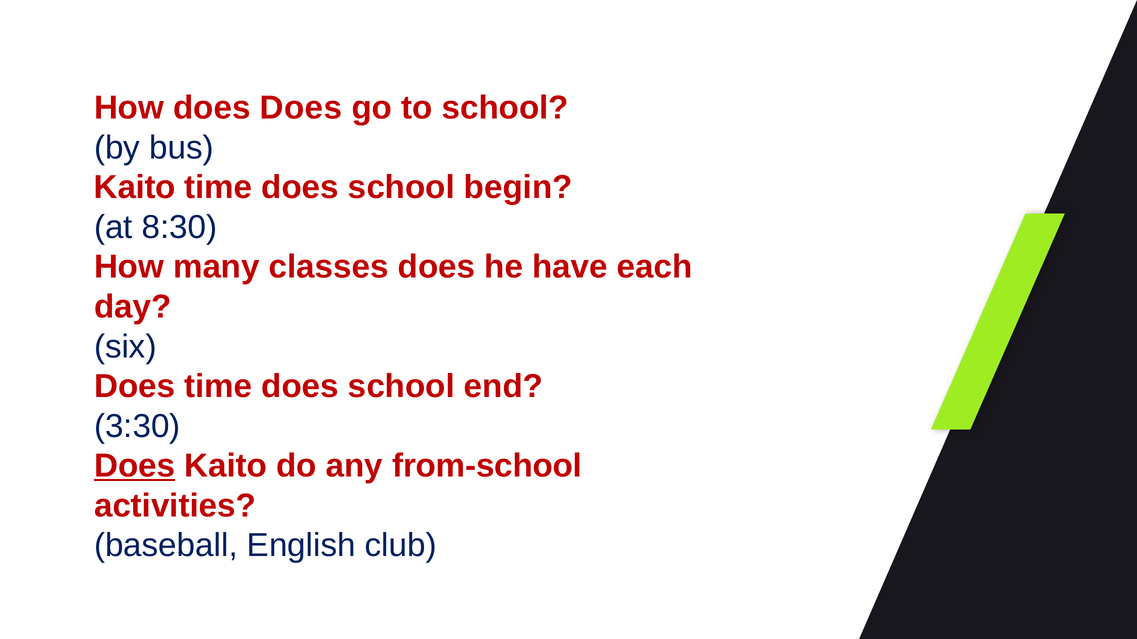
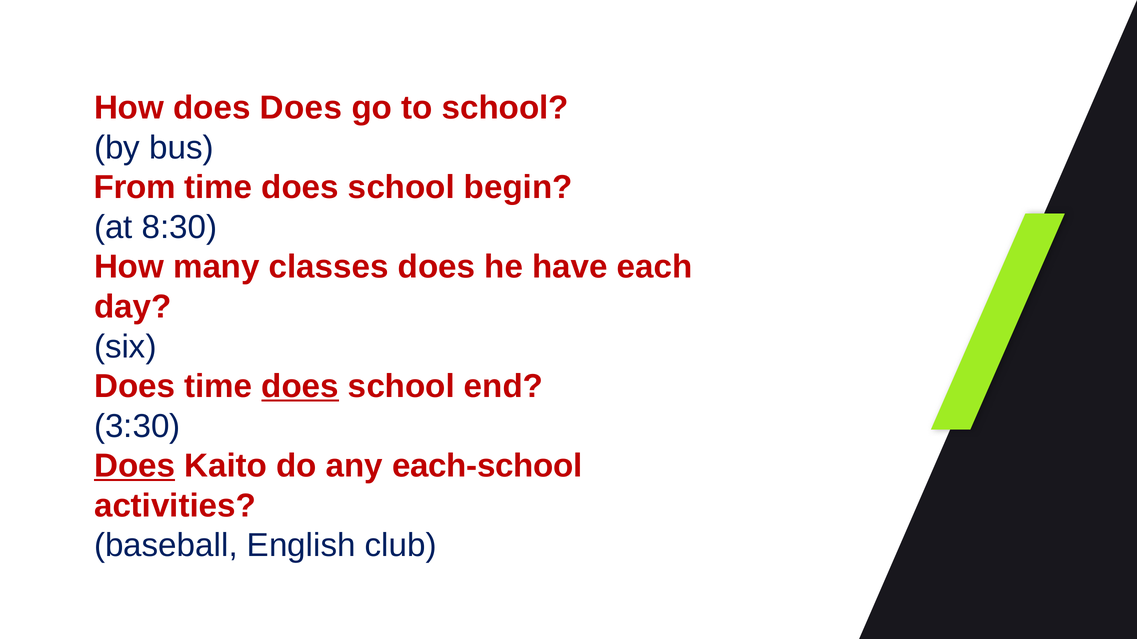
Kaito: Kaito -> From (135, 188)
does underline: none -> present (300, 387)
from-school: from-school -> each-school (487, 466)
